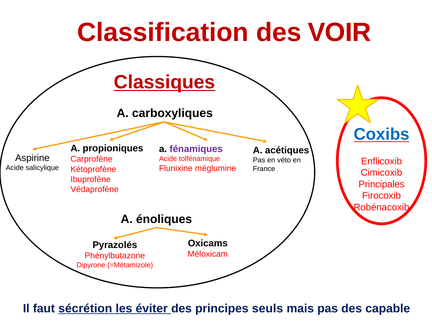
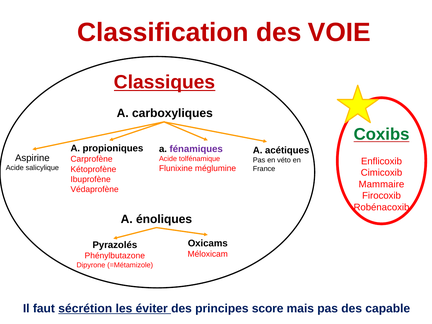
VOIR: VOIR -> VOIE (339, 32)
Coxibs colour: blue -> green (382, 134)
Principales: Principales -> Mammaire (381, 184)
seuls: seuls -> score (268, 308)
